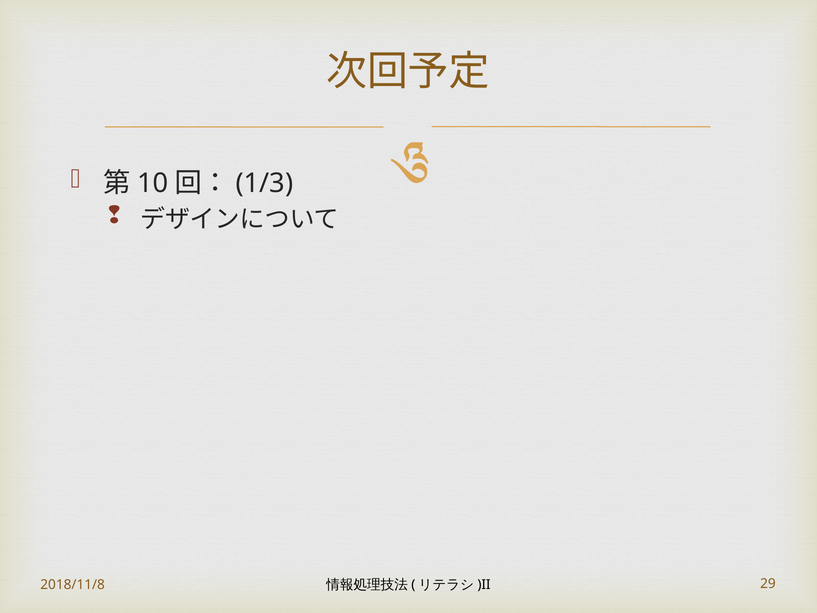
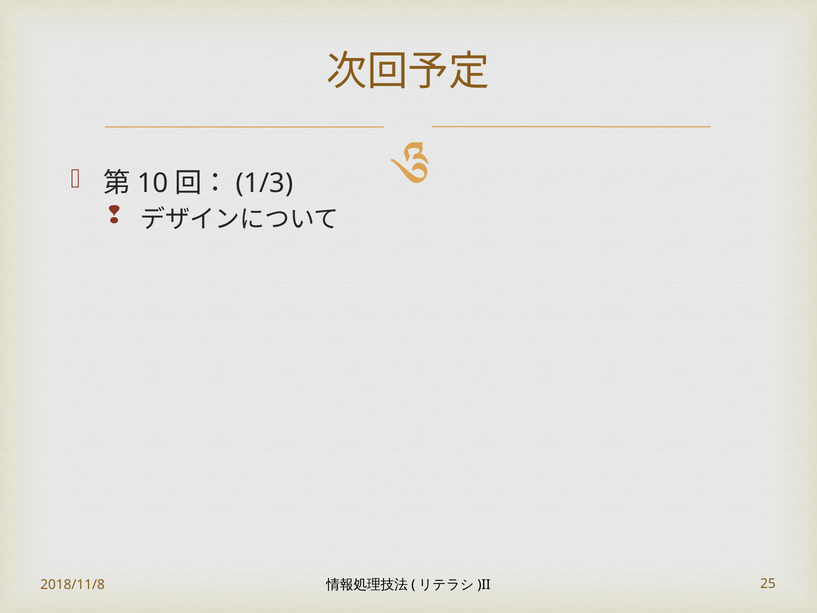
29: 29 -> 25 (768, 584)
